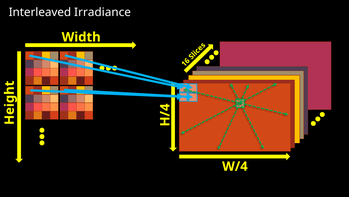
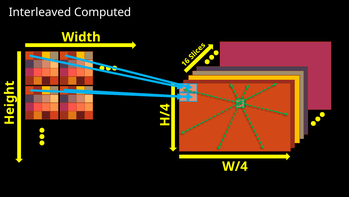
Irradiance: Irradiance -> Computed (103, 12)
